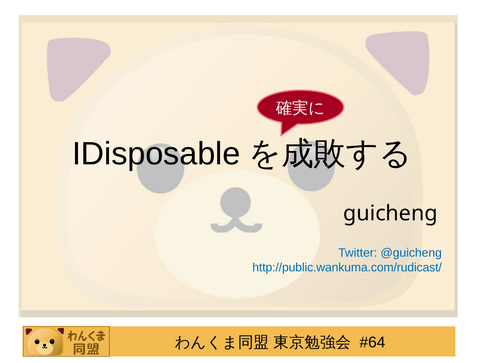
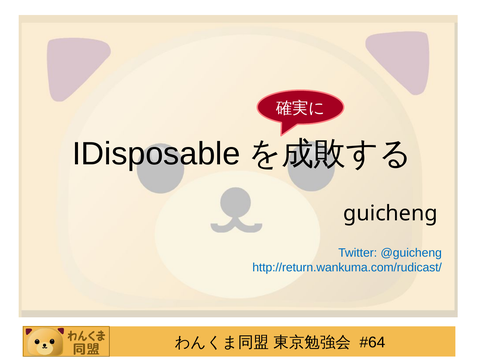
http://public.wankuma.com/rudicast/: http://public.wankuma.com/rudicast/ -> http://return.wankuma.com/rudicast/ (347, 267)
